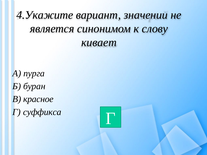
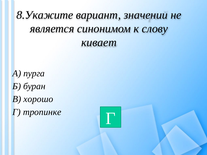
4.Укажите: 4.Укажите -> 8.Укажите (45, 15)
красное: красное -> хорошо (38, 99)
суффикса: суффикса -> тропинке (42, 112)
